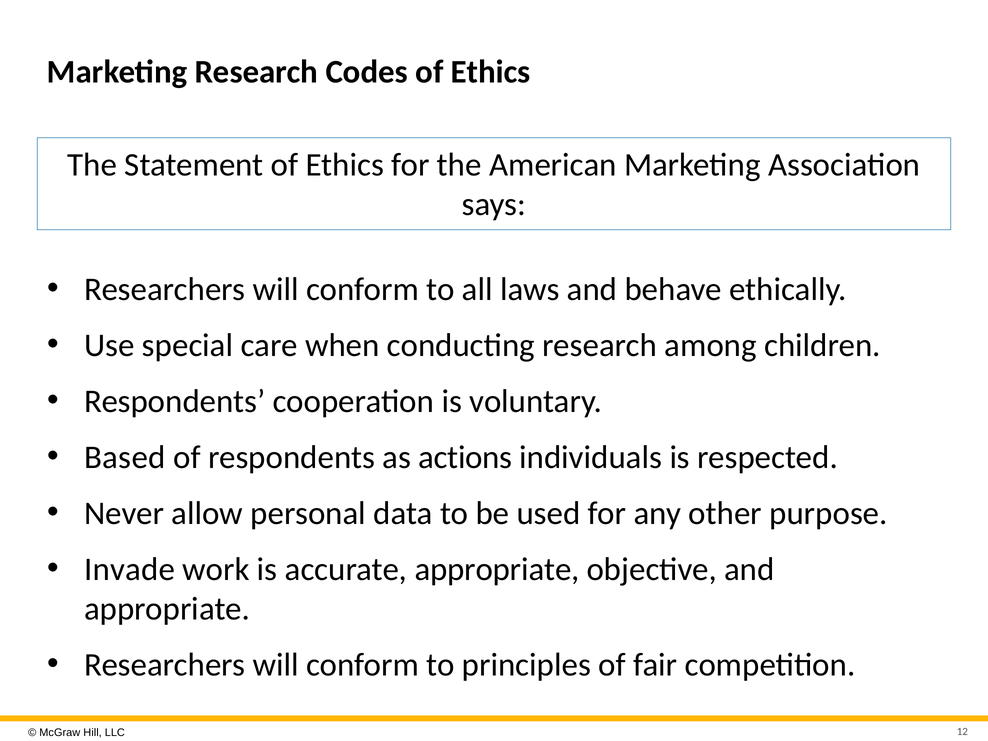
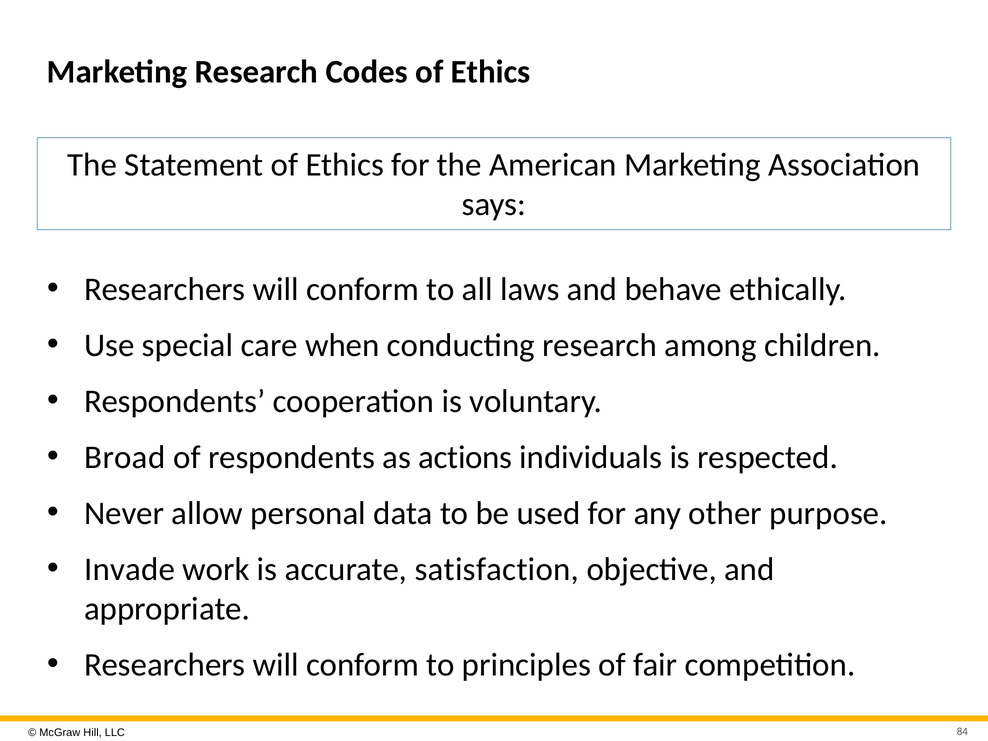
Based: Based -> Broad (125, 457)
accurate appropriate: appropriate -> satisfaction (497, 569)
12: 12 -> 84 (962, 732)
